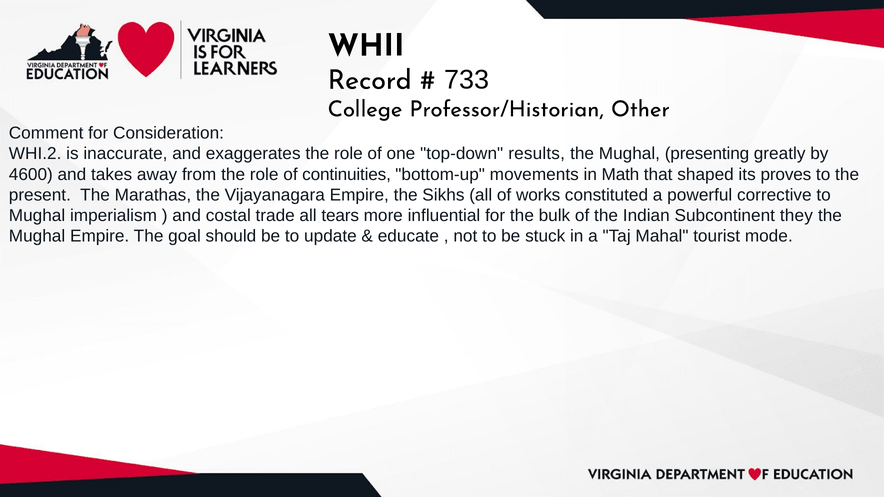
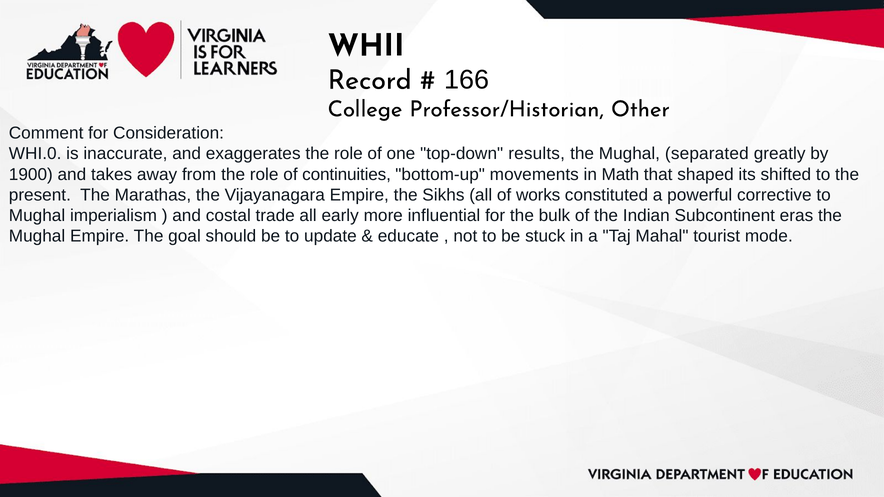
733: 733 -> 166 (467, 80)
WHI.2: WHI.2 -> WHI.0 (35, 154)
presenting: presenting -> separated (707, 154)
4600: 4600 -> 1900 (31, 174)
proves: proves -> shifted (786, 174)
tears: tears -> early (340, 216)
they: they -> eras (796, 216)
